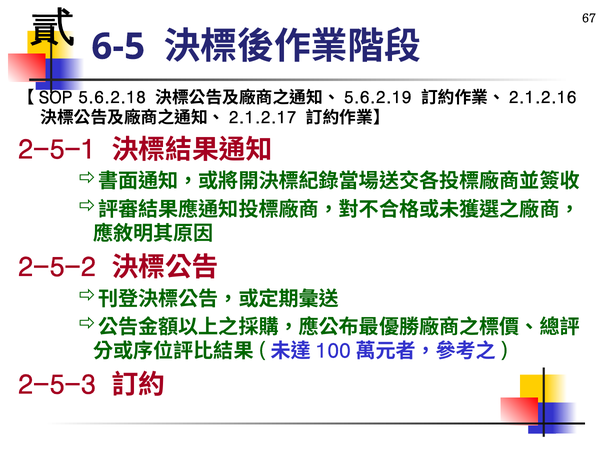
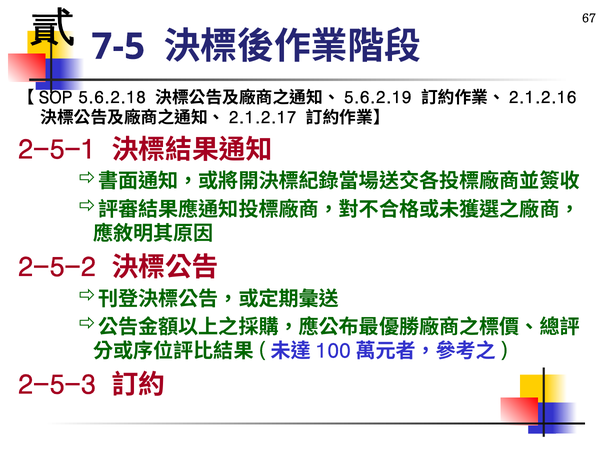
6-5: 6-5 -> 7-5 (118, 47)
